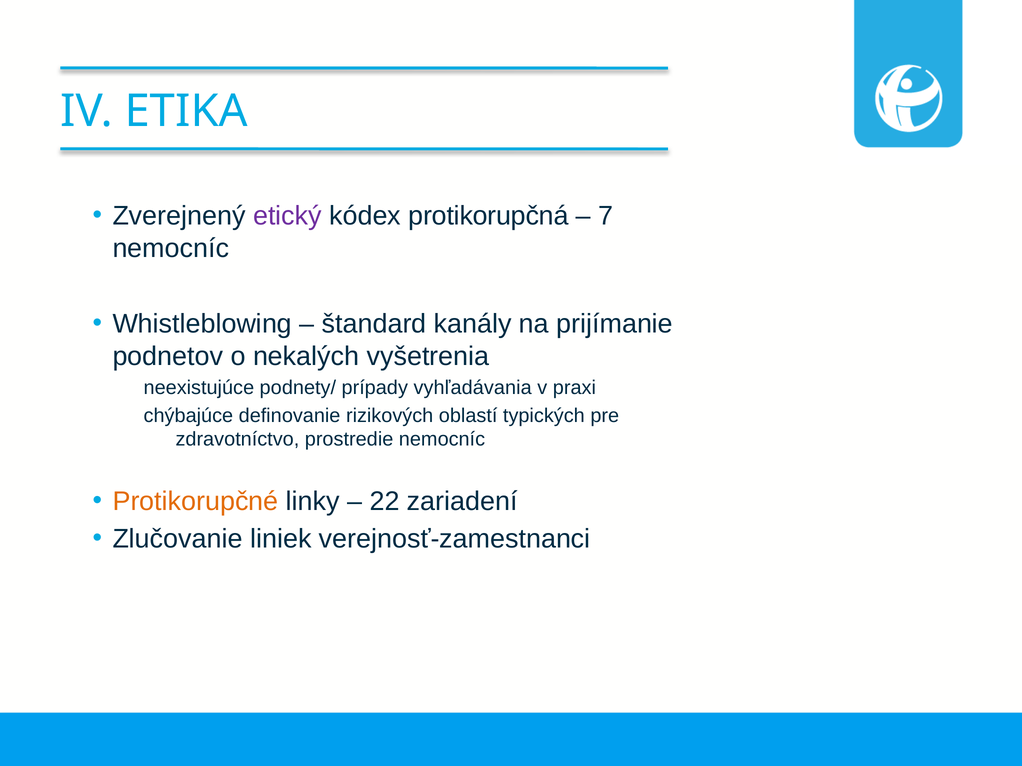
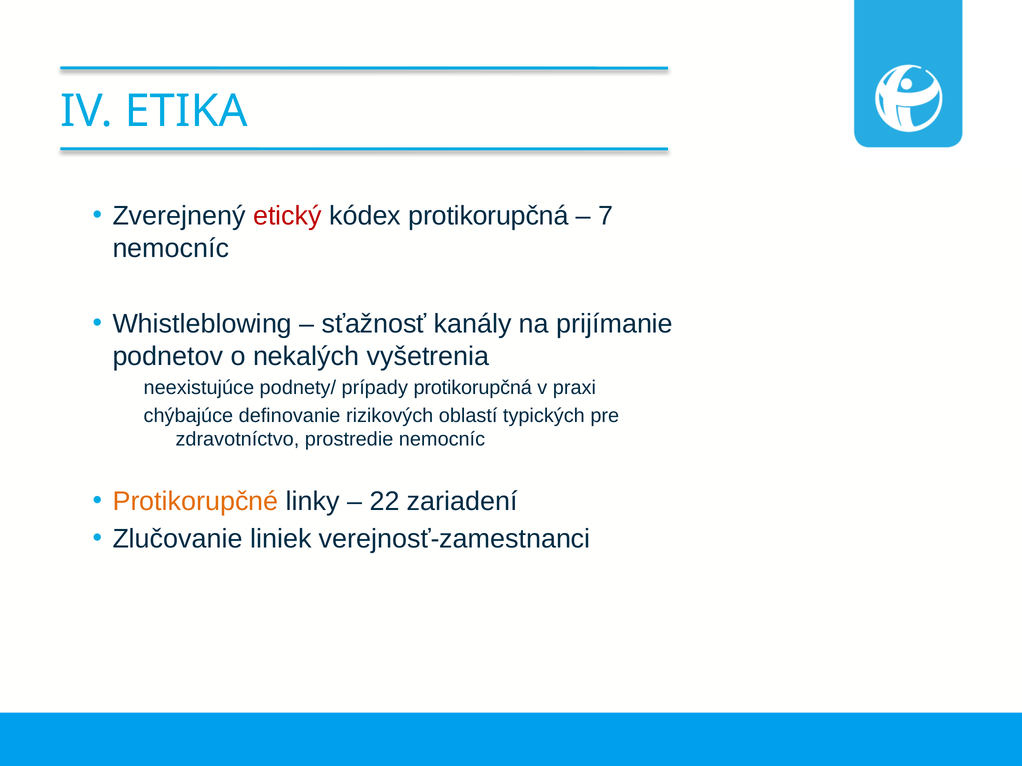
etický colour: purple -> red (287, 216)
štandard: štandard -> sťažnosť (374, 324)
prípady vyhľadávania: vyhľadávania -> protikorupčná (473, 388)
